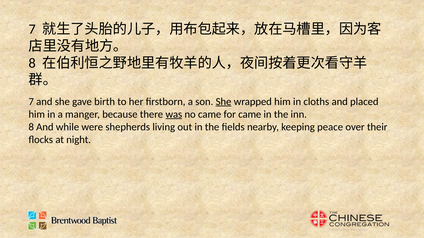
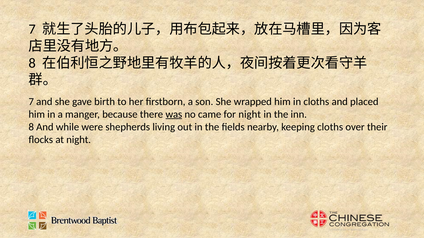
She underline: present -> none (224, 102)
for came: came -> night (250, 115)
keeping peace: peace -> cloths (330, 127)
